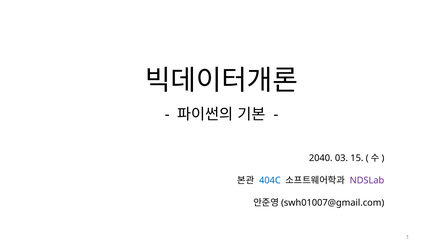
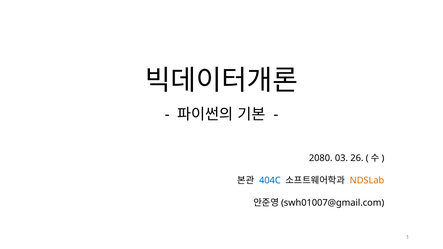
2040: 2040 -> 2080 (321, 158)
15: 15 -> 26 (357, 158)
NDSLab colour: purple -> orange (367, 181)
